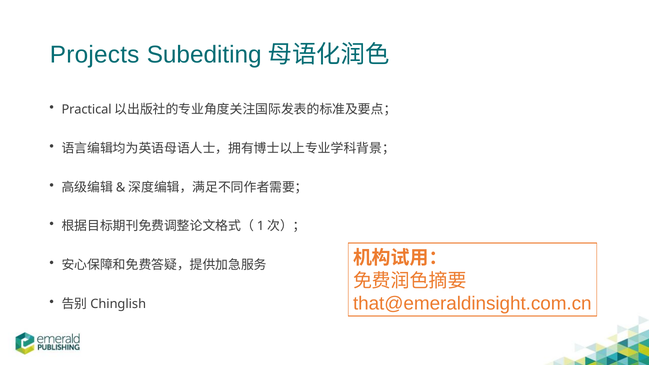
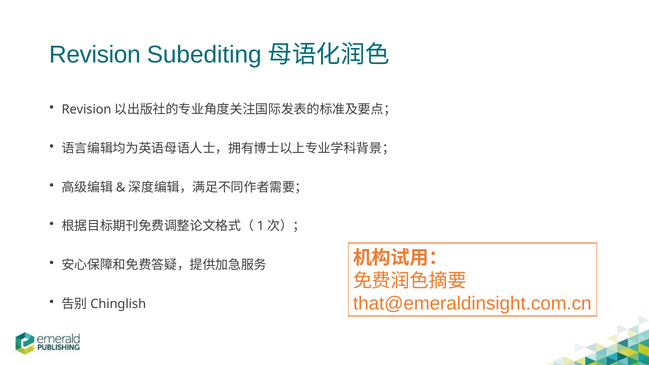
Projects: Projects -> Revision (95, 55)
Practical: Practical -> Revision (87, 109)
